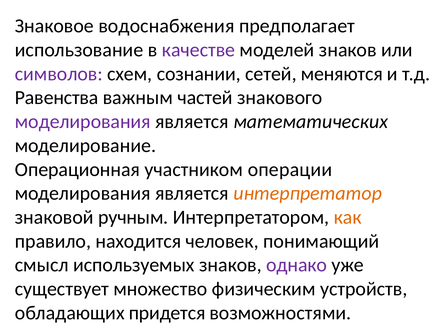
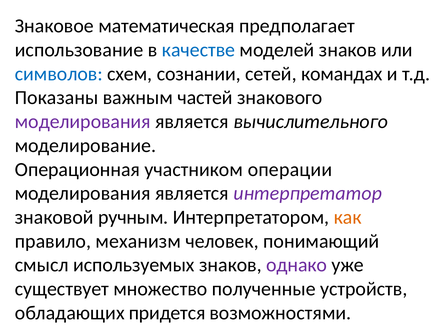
водоснабжения: водоснабжения -> математическая (167, 26)
качестве colour: purple -> blue (199, 50)
символов colour: purple -> blue (59, 74)
меняются: меняются -> командах (342, 74)
Равенства: Равенства -> Показаны (57, 98)
математических: математических -> вычислительного (311, 122)
интерпретатор colour: orange -> purple (308, 193)
находится: находится -> механизм (138, 241)
физическим: физическим -> полученные (264, 289)
